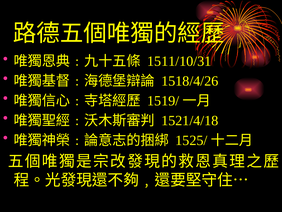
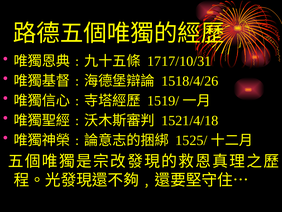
1511/10/31: 1511/10/31 -> 1717/10/31 (179, 61)
